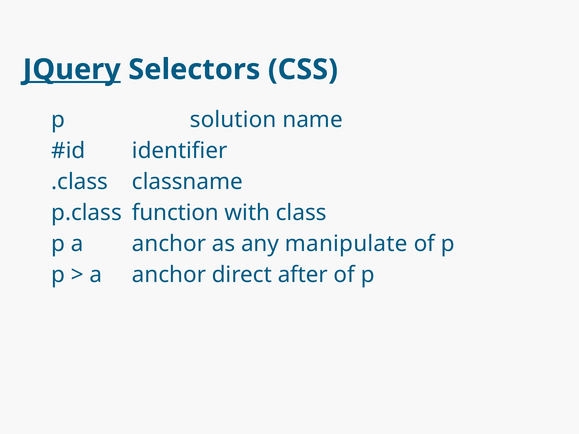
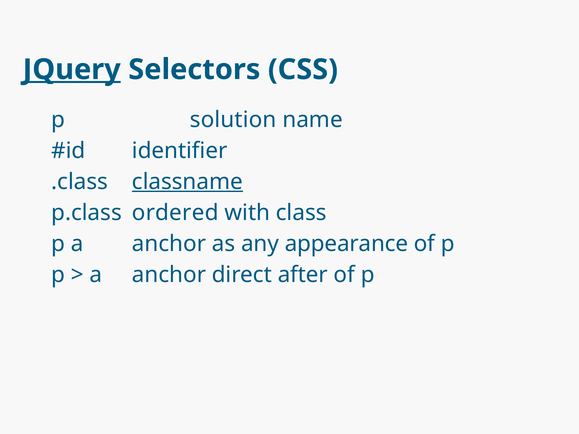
classname underline: none -> present (187, 182)
function: function -> ordered (175, 213)
manipulate: manipulate -> appearance (346, 244)
